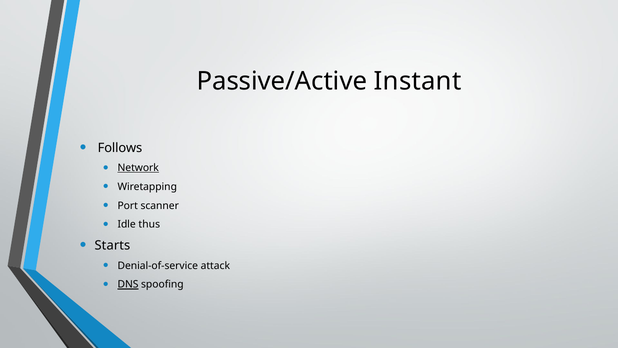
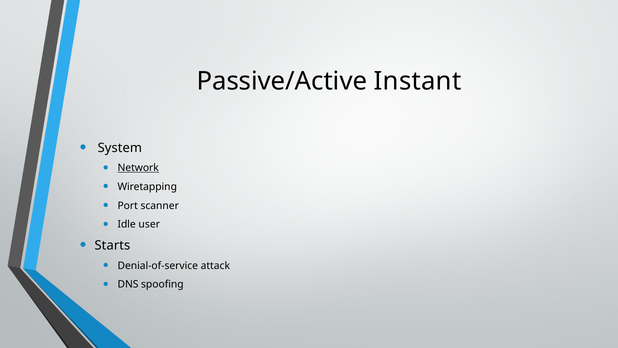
Follows: Follows -> System (120, 148)
thus: thus -> user (149, 224)
DNS underline: present -> none (128, 284)
